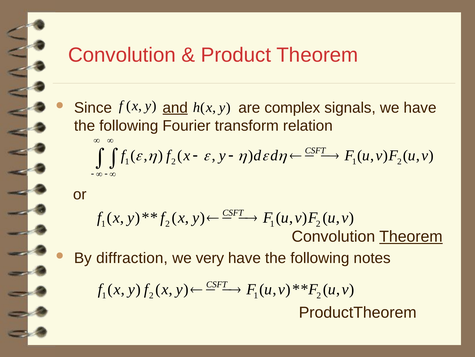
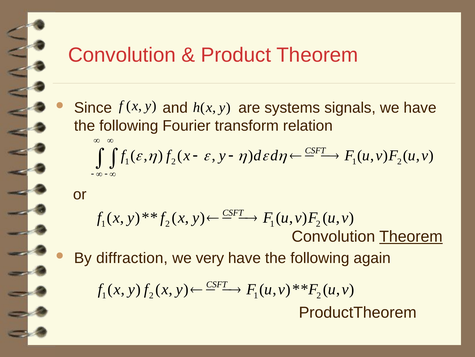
and underline: present -> none (175, 107)
complex: complex -> systems (292, 107)
notes: notes -> again (372, 258)
